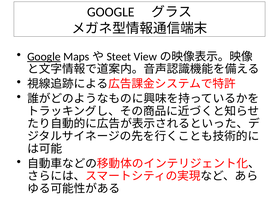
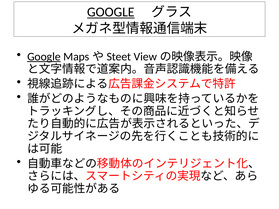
GOOGLE underline: none -> present (111, 12)
